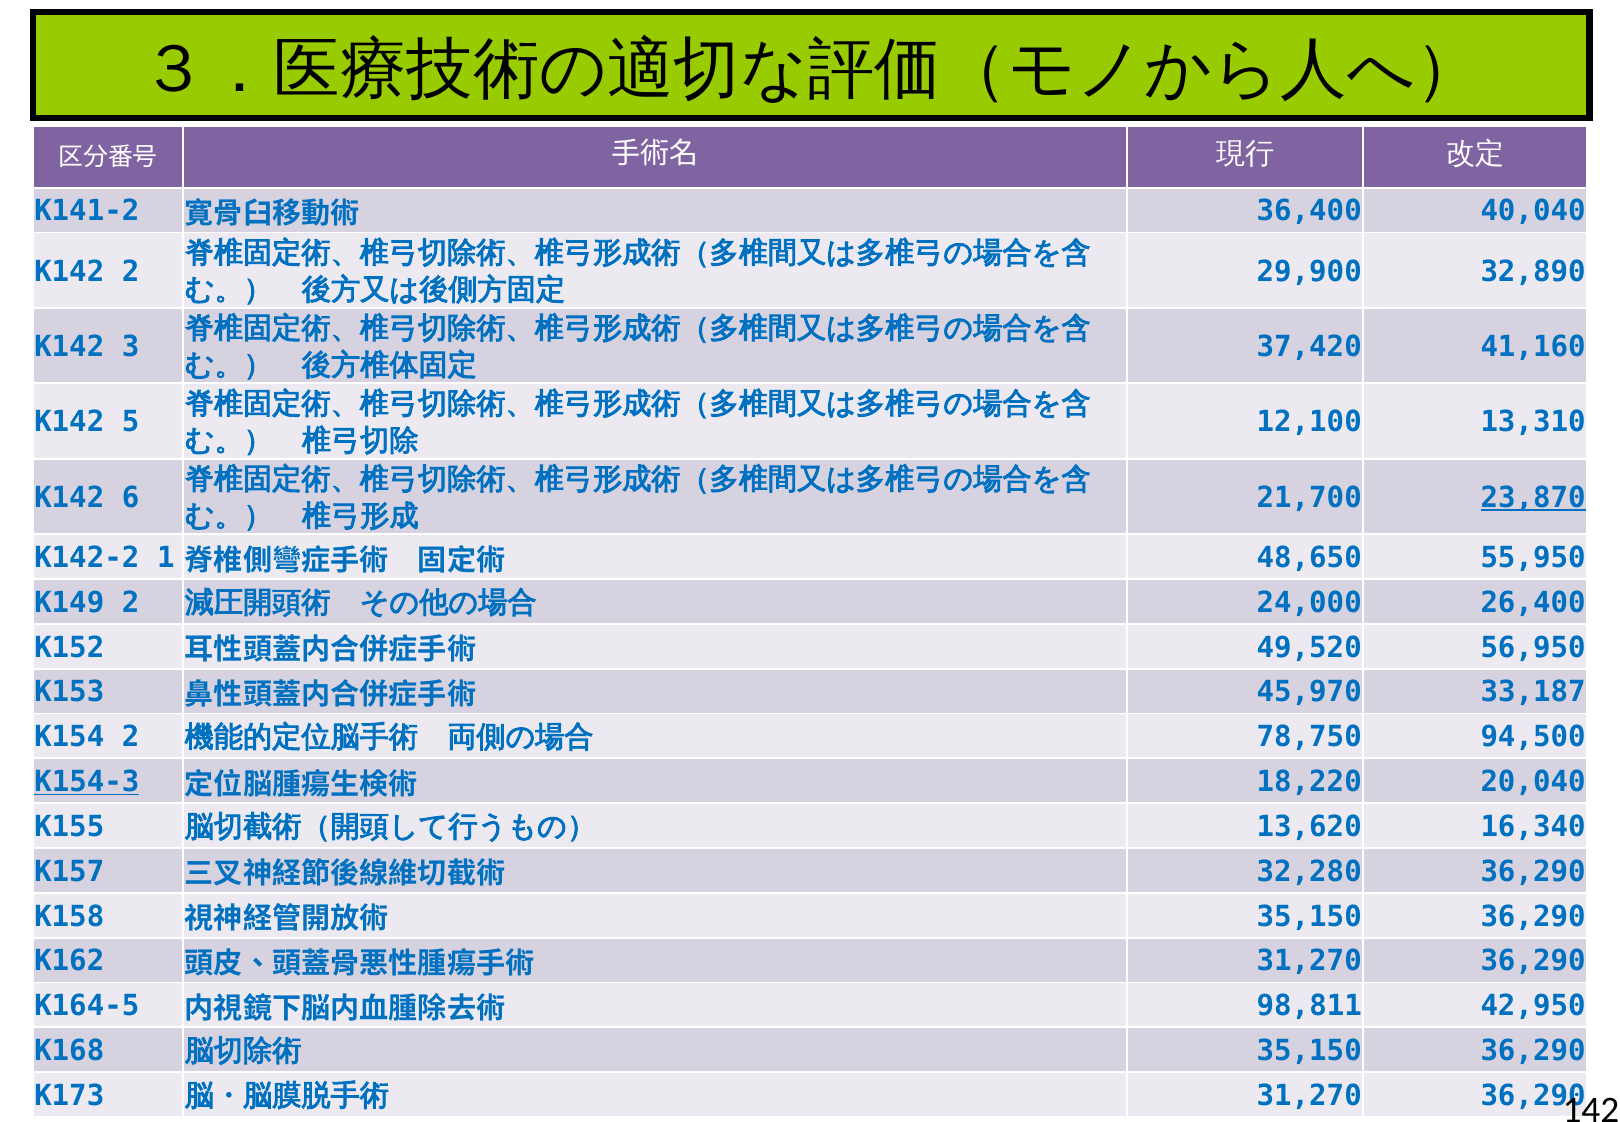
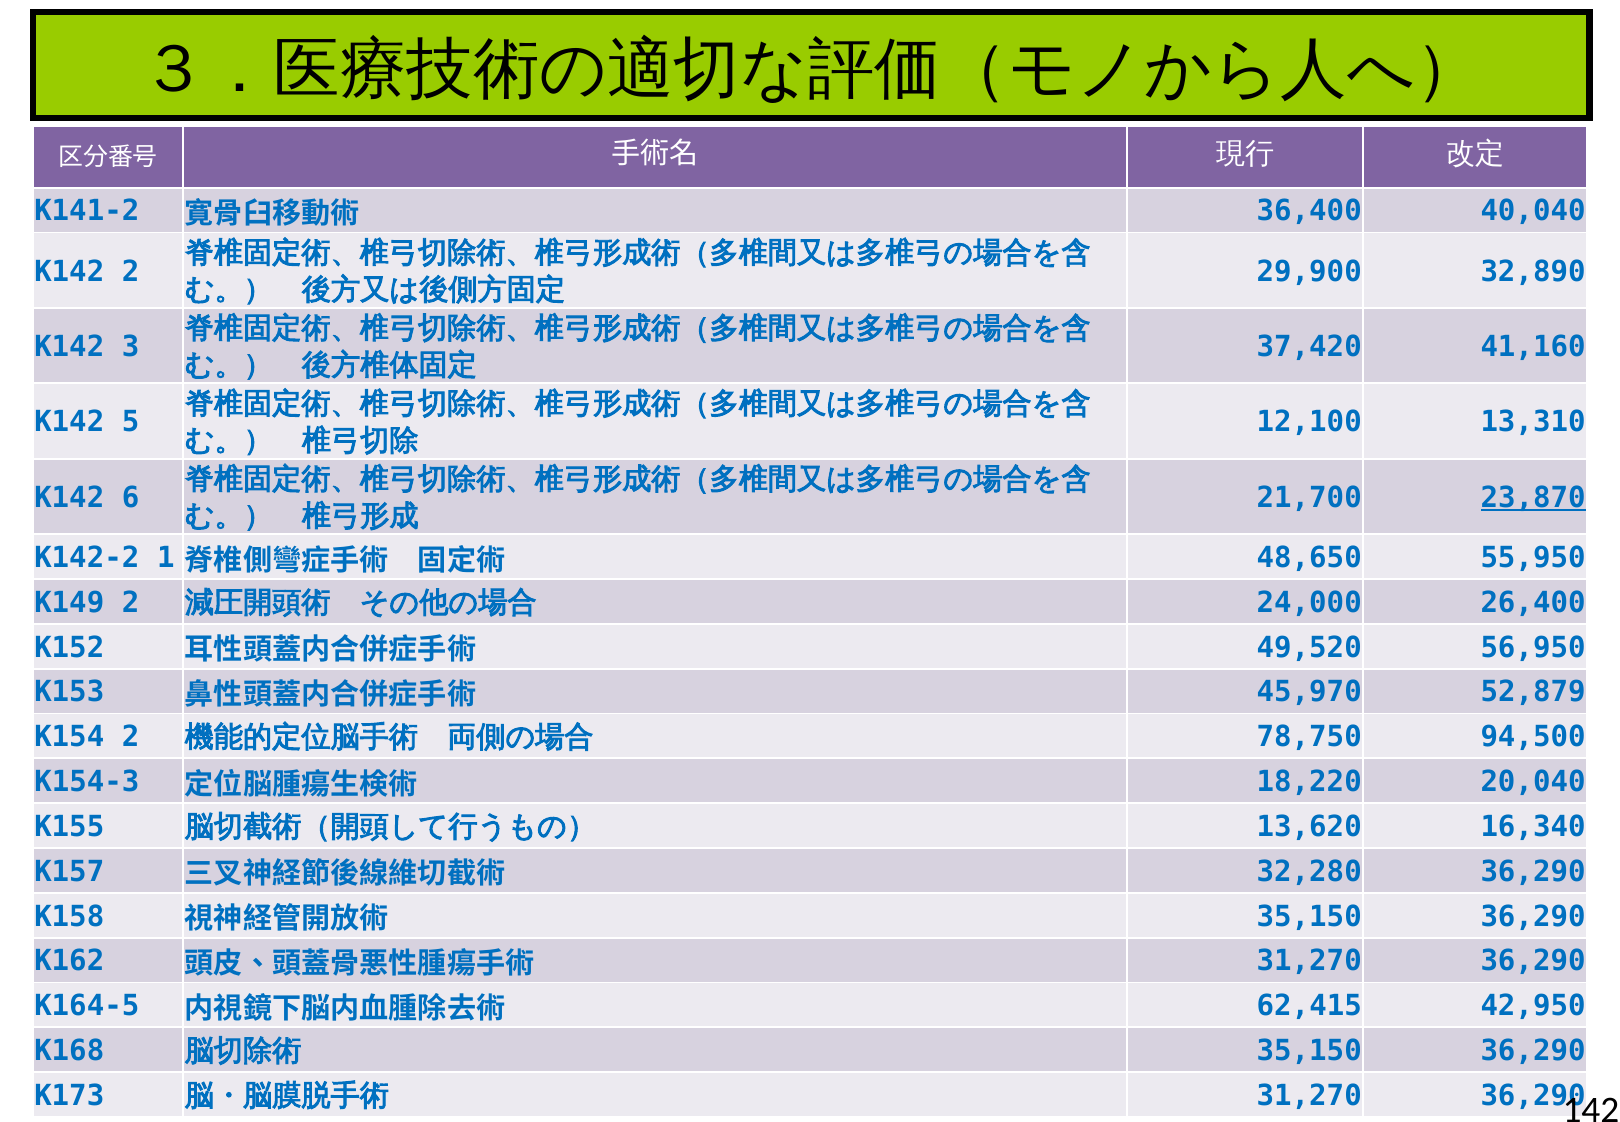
33,187: 33,187 -> 52,879 (1533, 692)
K154-3 underline: present -> none (87, 782)
98,811: 98,811 -> 62,415 (1309, 1006)
